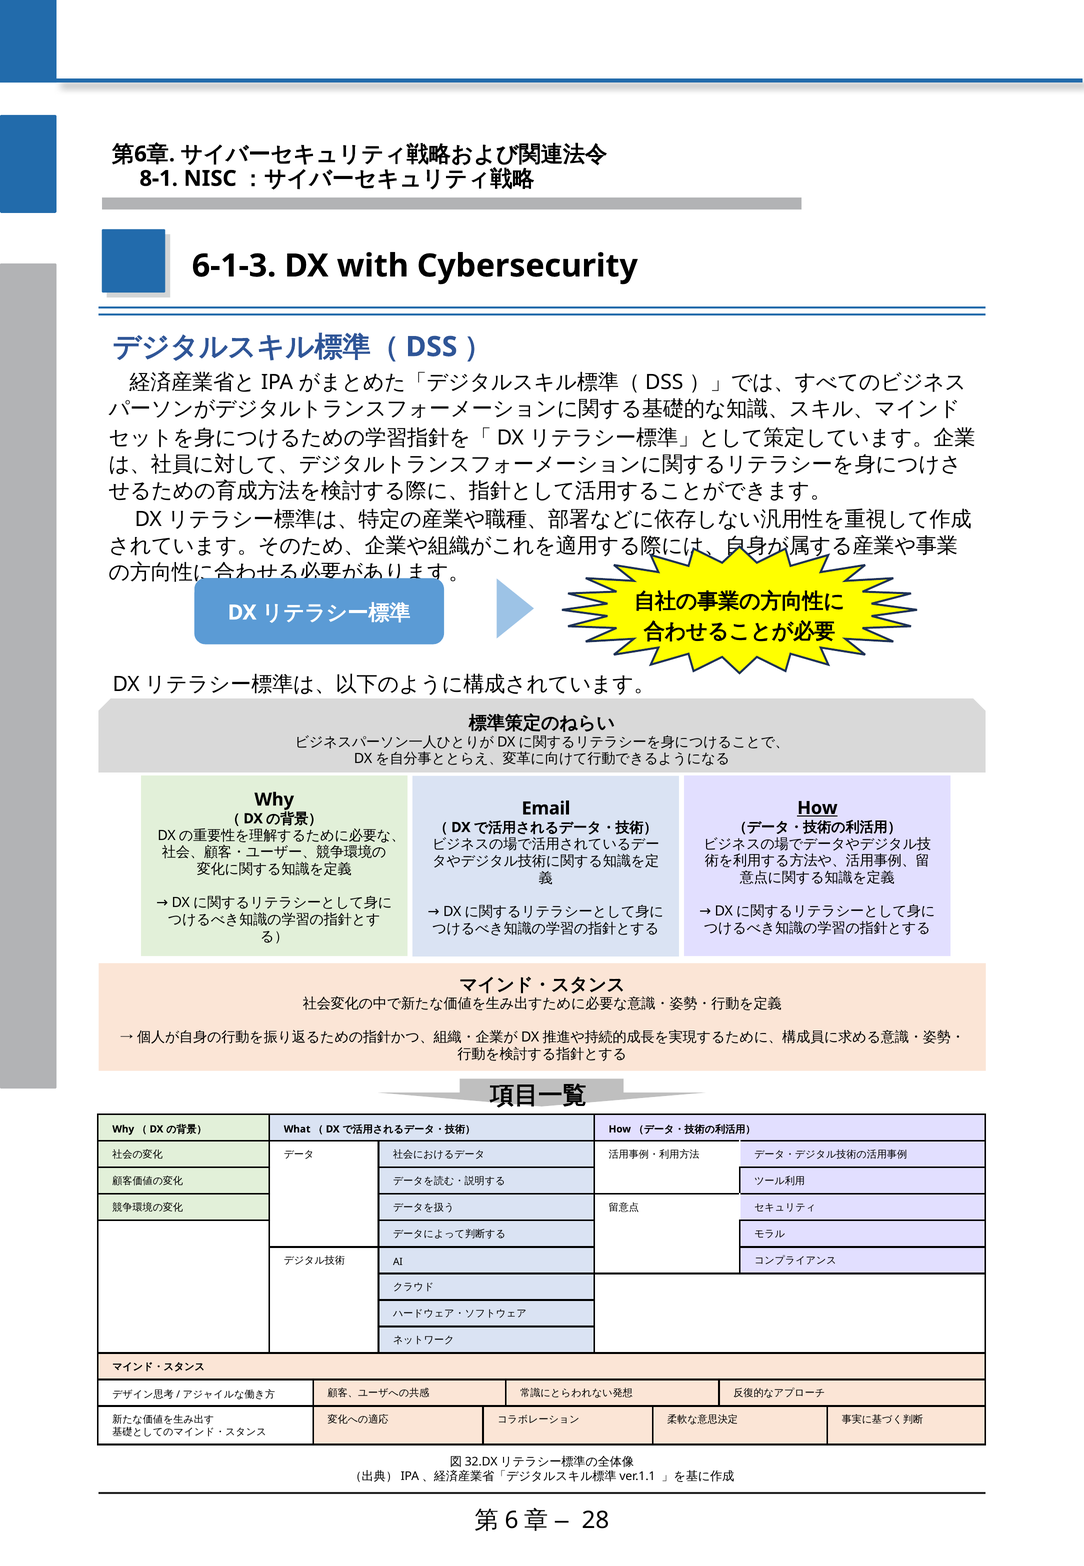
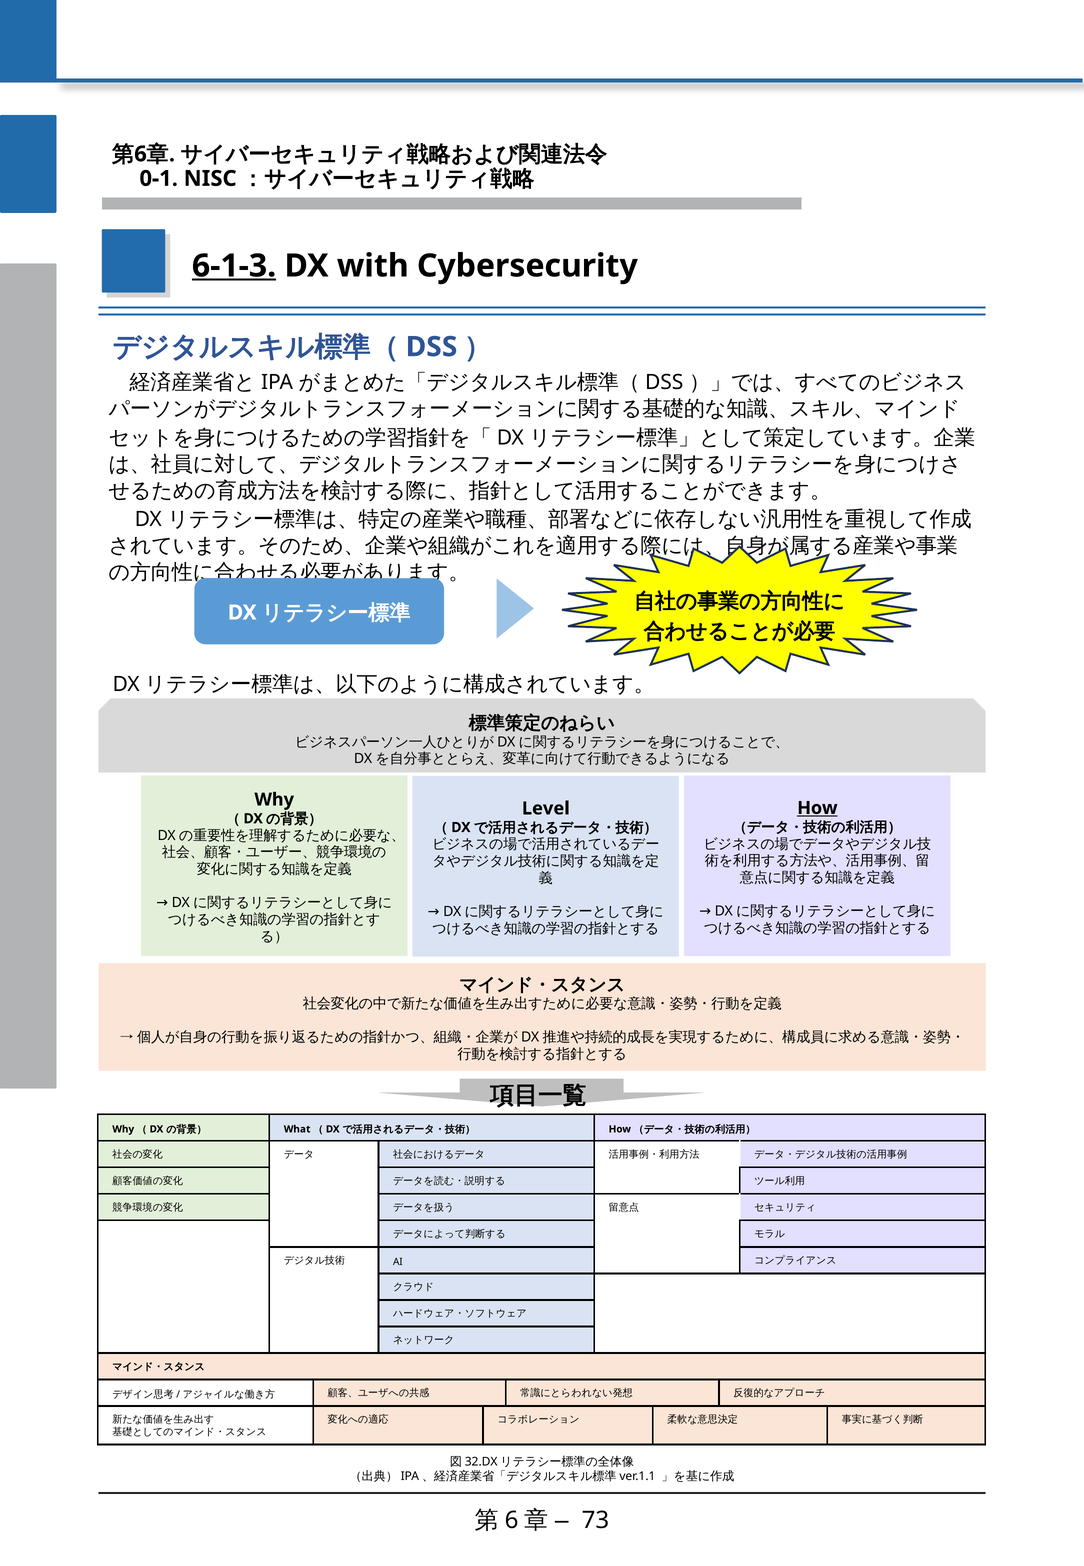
8-1: 8-1 -> 0-1 (159, 179)
6-1-3 underline: none -> present (234, 266)
Email: Email -> Level (546, 808)
28: 28 -> 73 (595, 1520)
